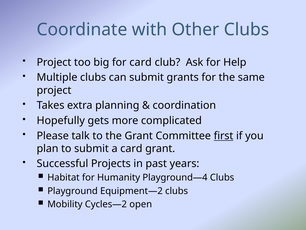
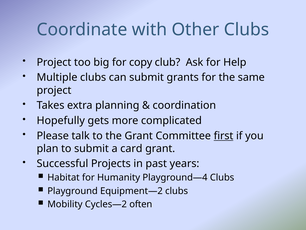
for card: card -> copy (141, 62)
open: open -> often (141, 204)
